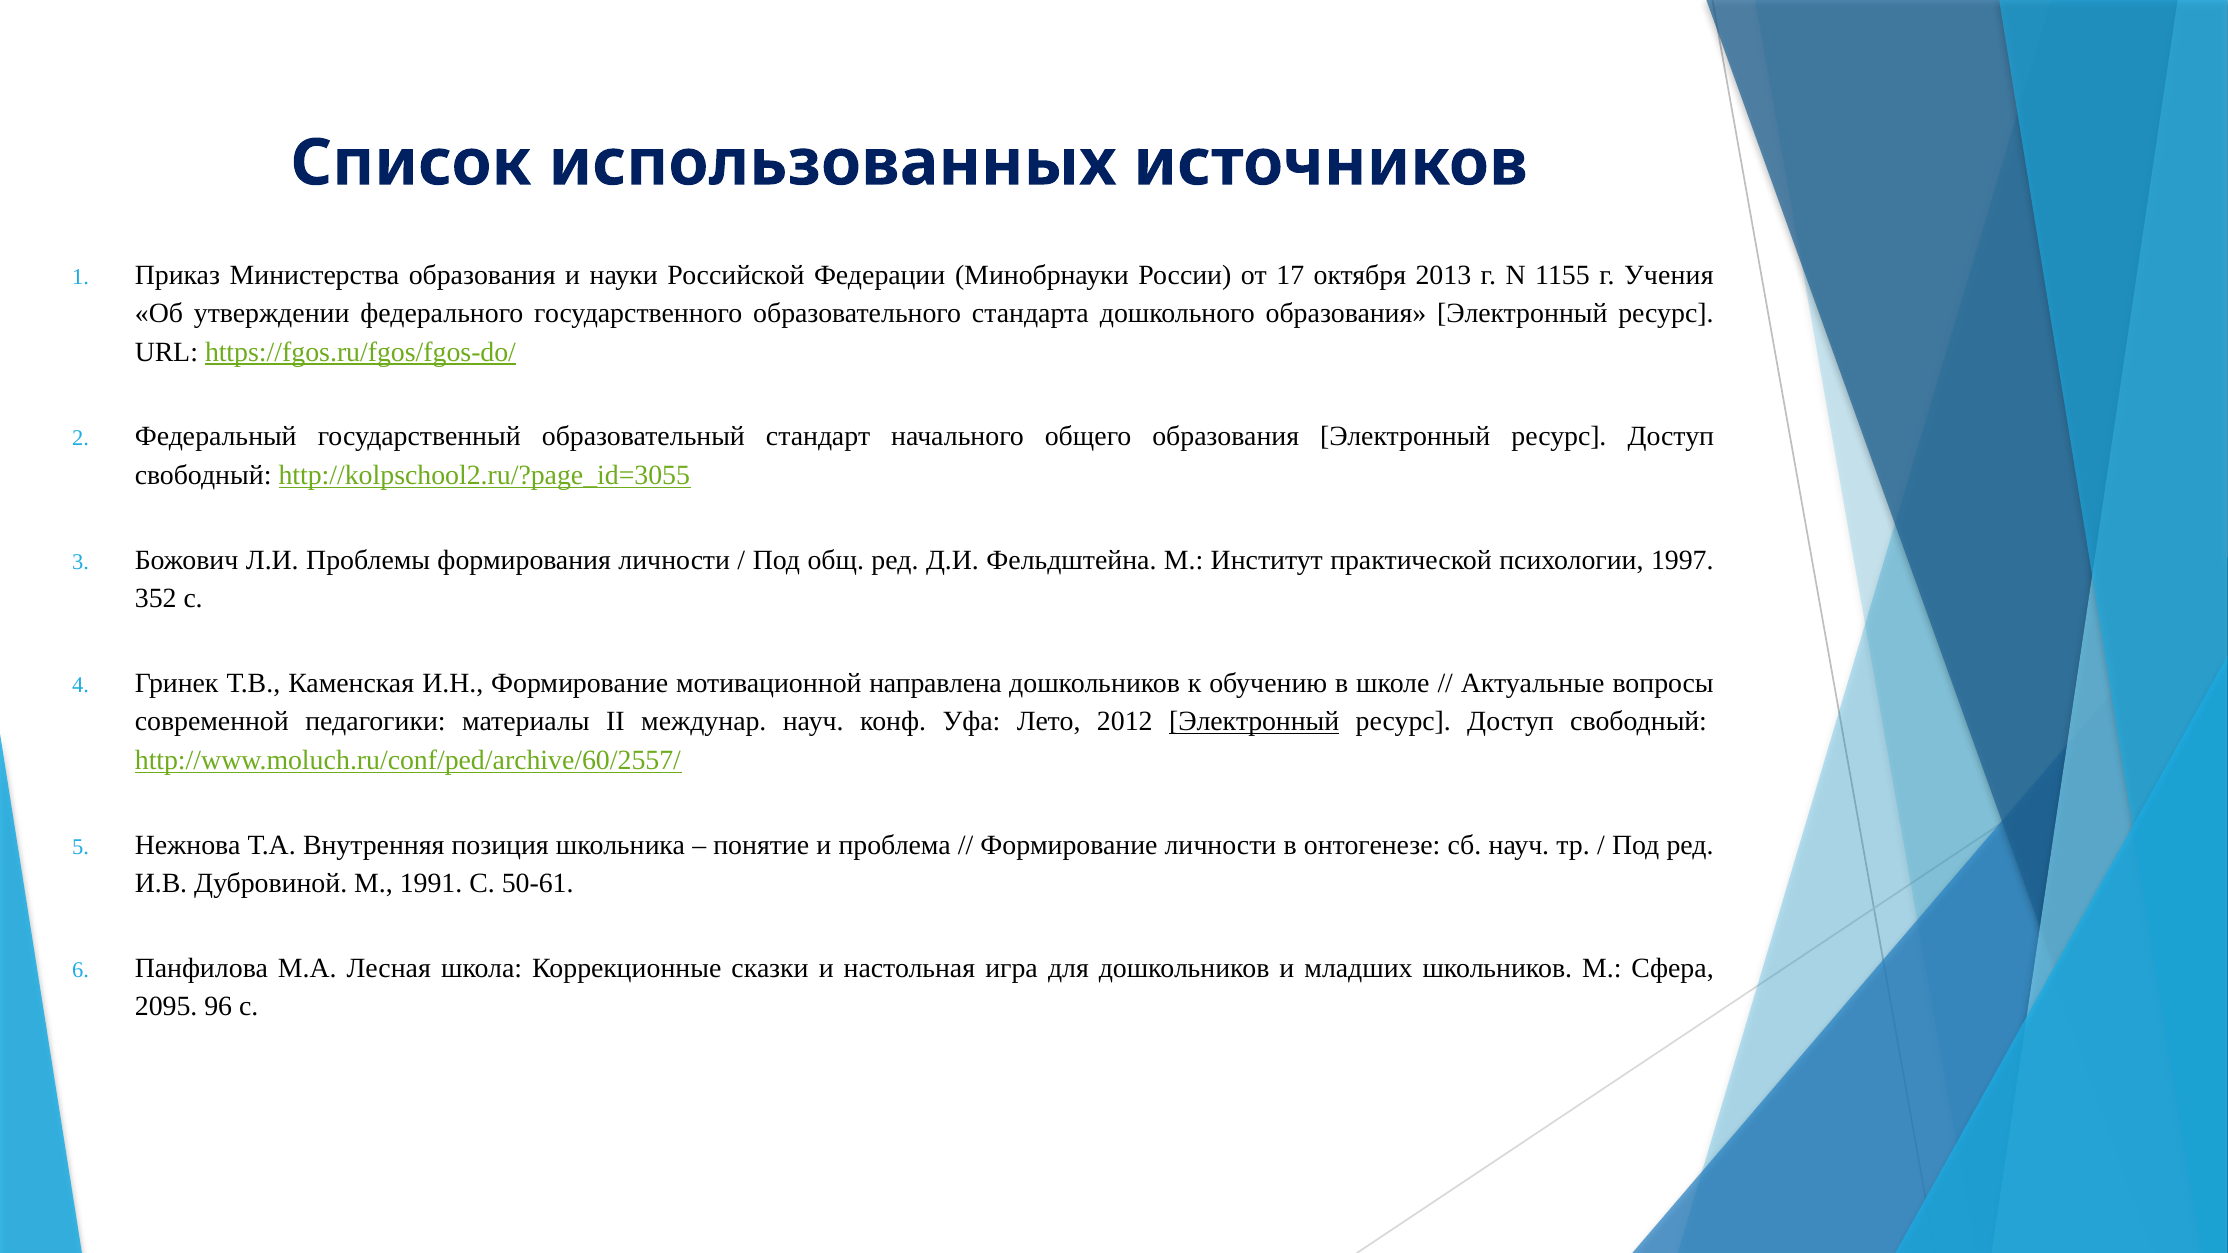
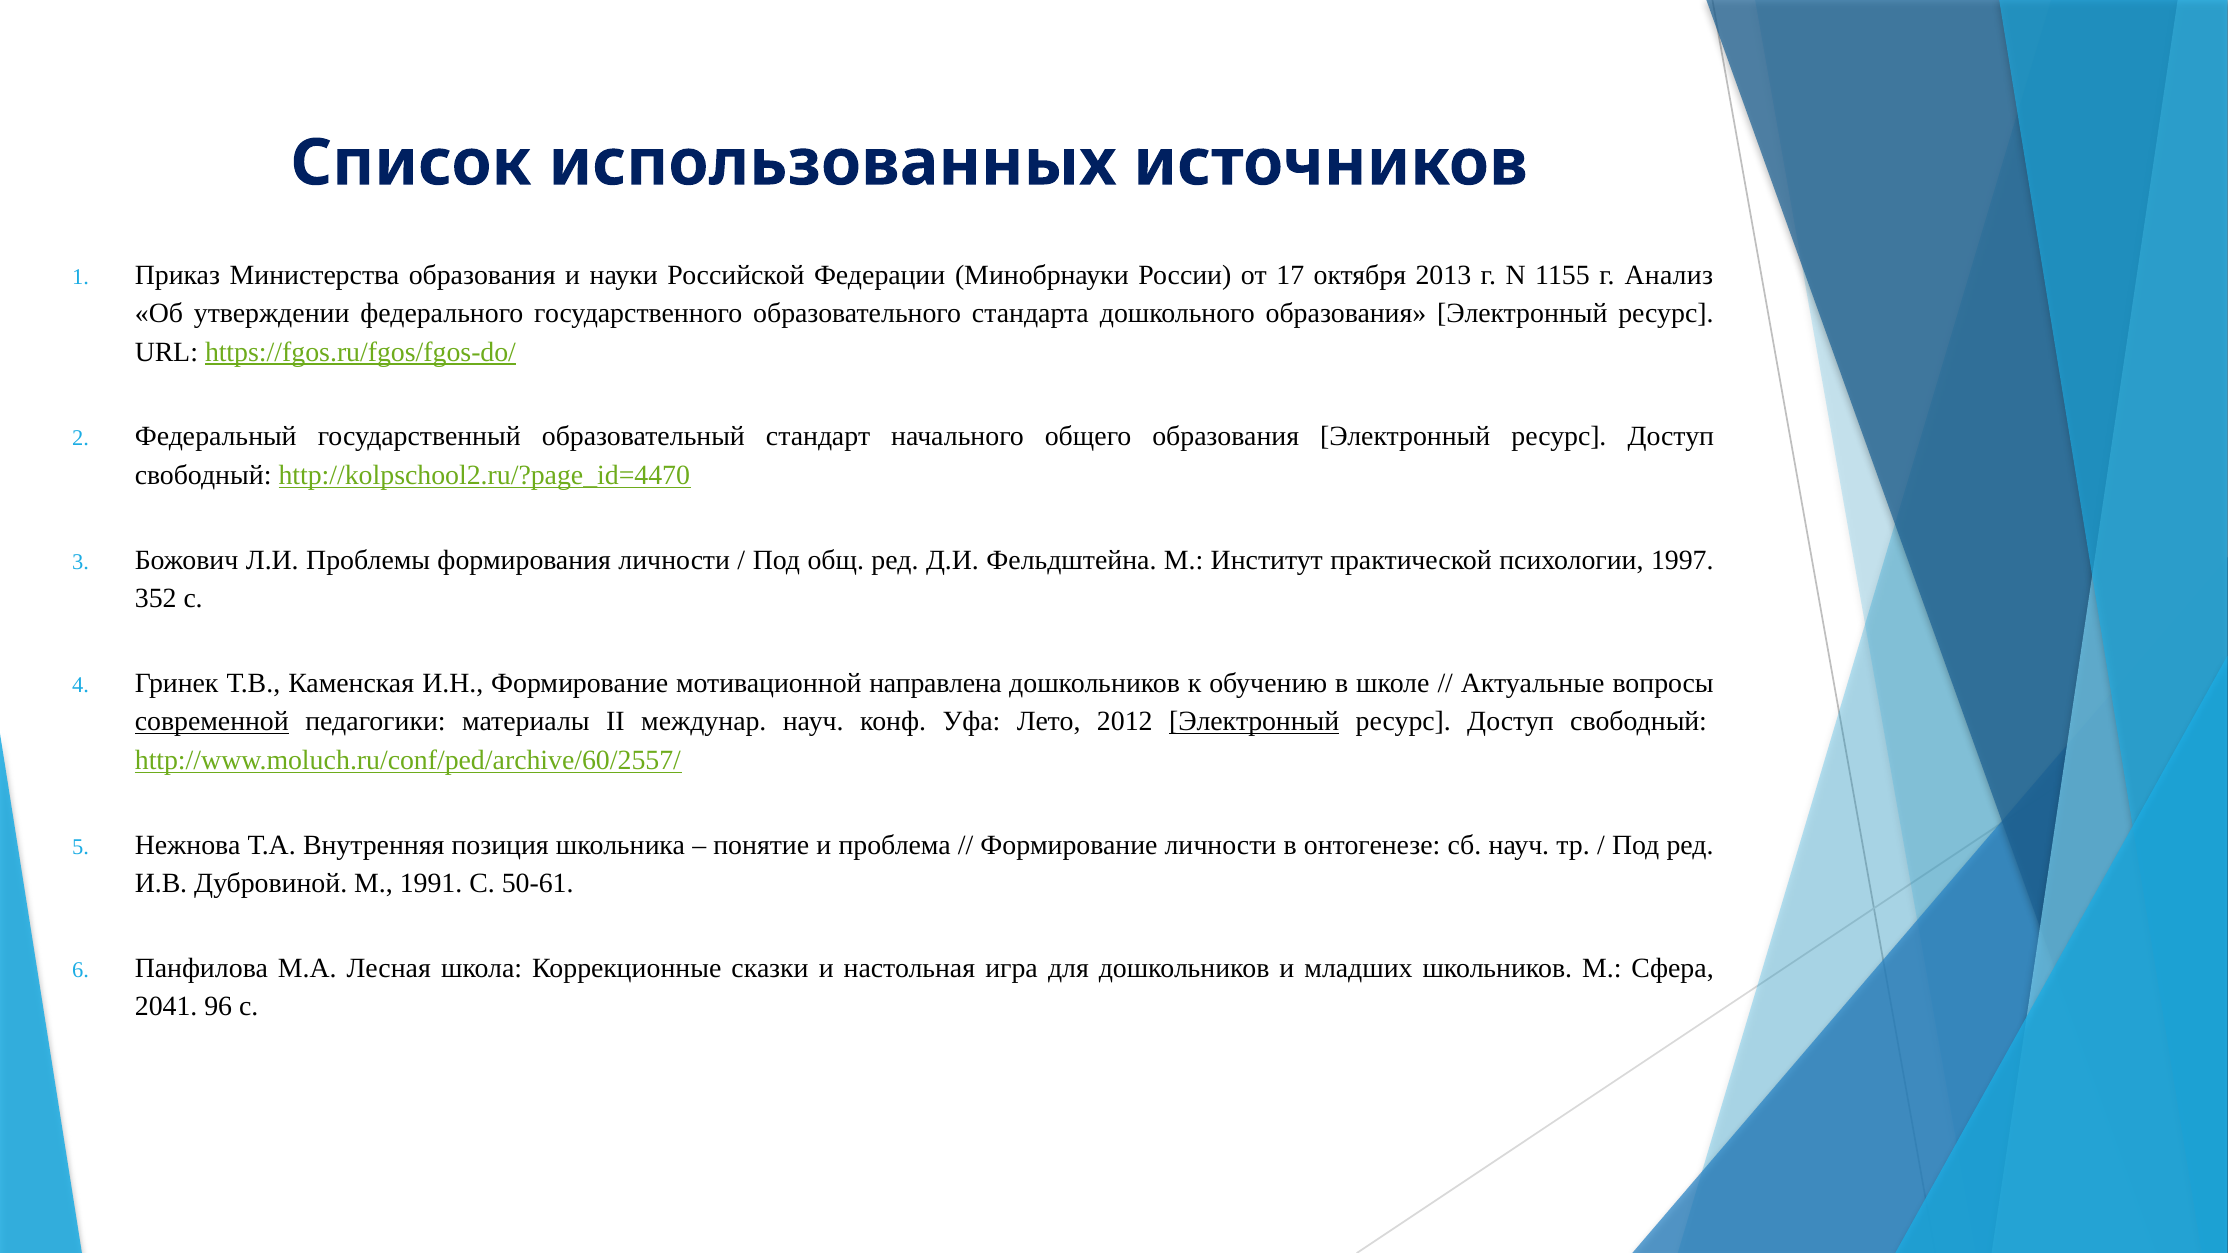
Учения: Учения -> Анализ (1669, 275)
http://kolpschool2.ru/?page_id=3055: http://kolpschool2.ru/?page_id=3055 -> http://kolpschool2.ru/?page_id=4470 (484, 475)
современной underline: none -> present (212, 722)
2095: 2095 -> 2041 (166, 1007)
